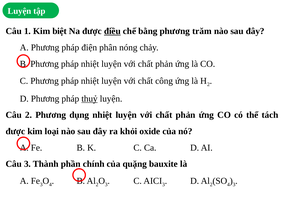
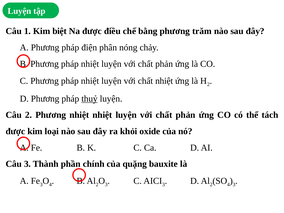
điều underline: present -> none (112, 31)
chất công: công -> nhiệt (164, 81)
Phương dụng: dụng -> nhiệt (79, 115)
